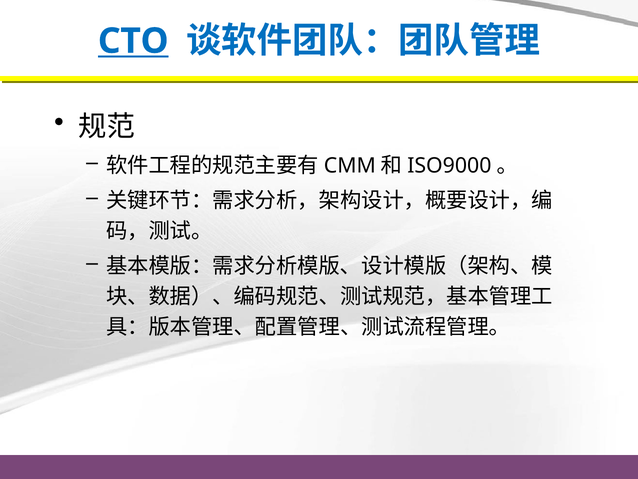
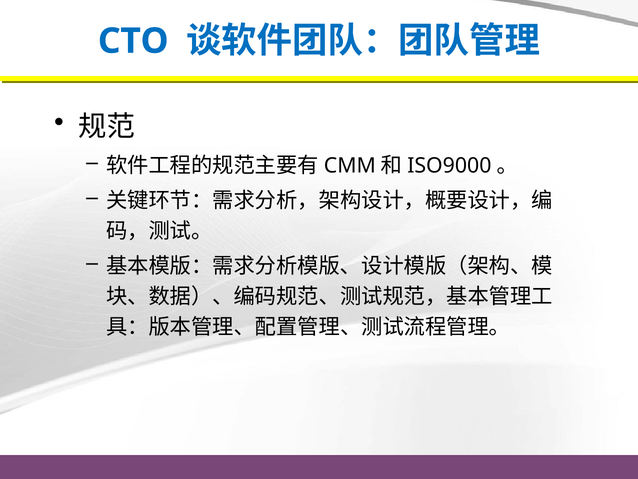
CTO underline: present -> none (133, 41)
